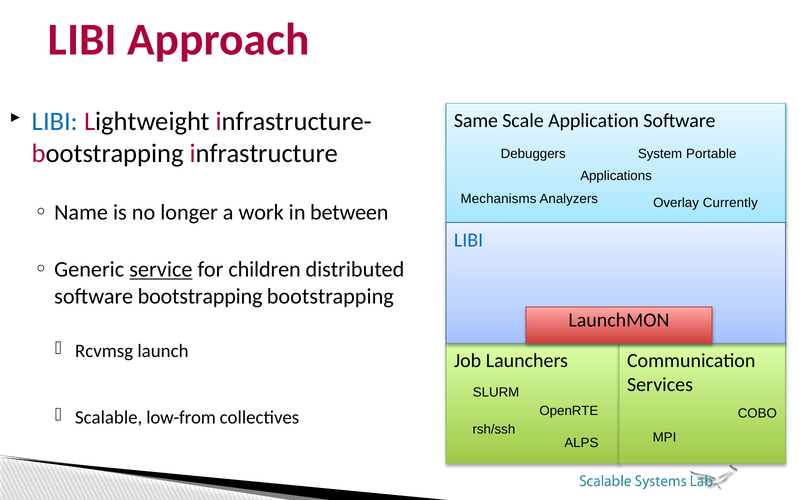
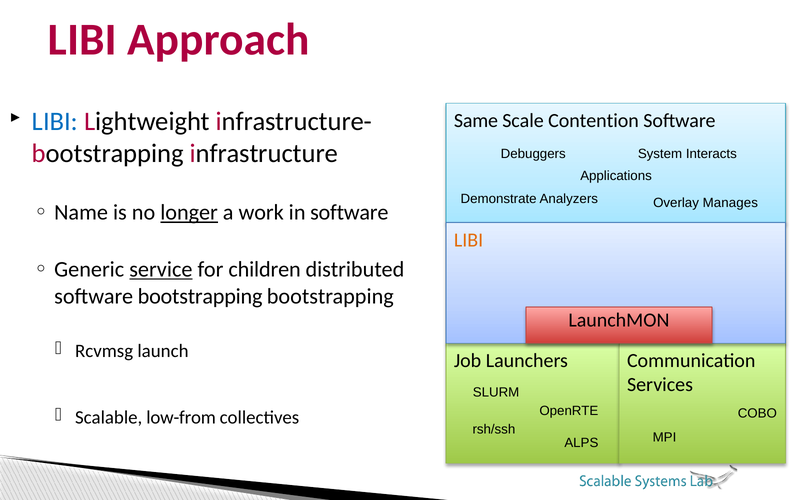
Application: Application -> Contention (594, 120)
Portable: Portable -> Interacts (711, 154)
Mechanisms: Mechanisms -> Demonstrate (499, 199)
Currently: Currently -> Manages (730, 202)
longer underline: none -> present (189, 212)
in between: between -> software (349, 212)
LIBI colour: blue -> orange (469, 240)
